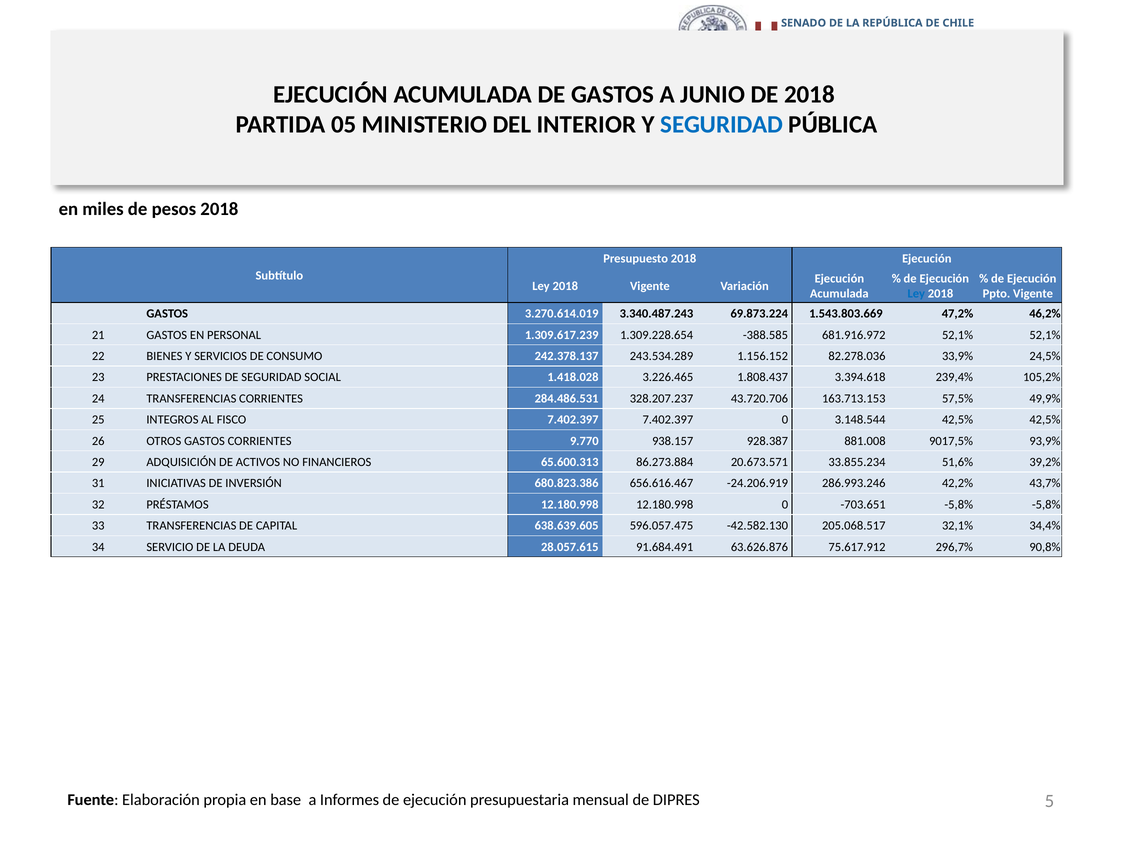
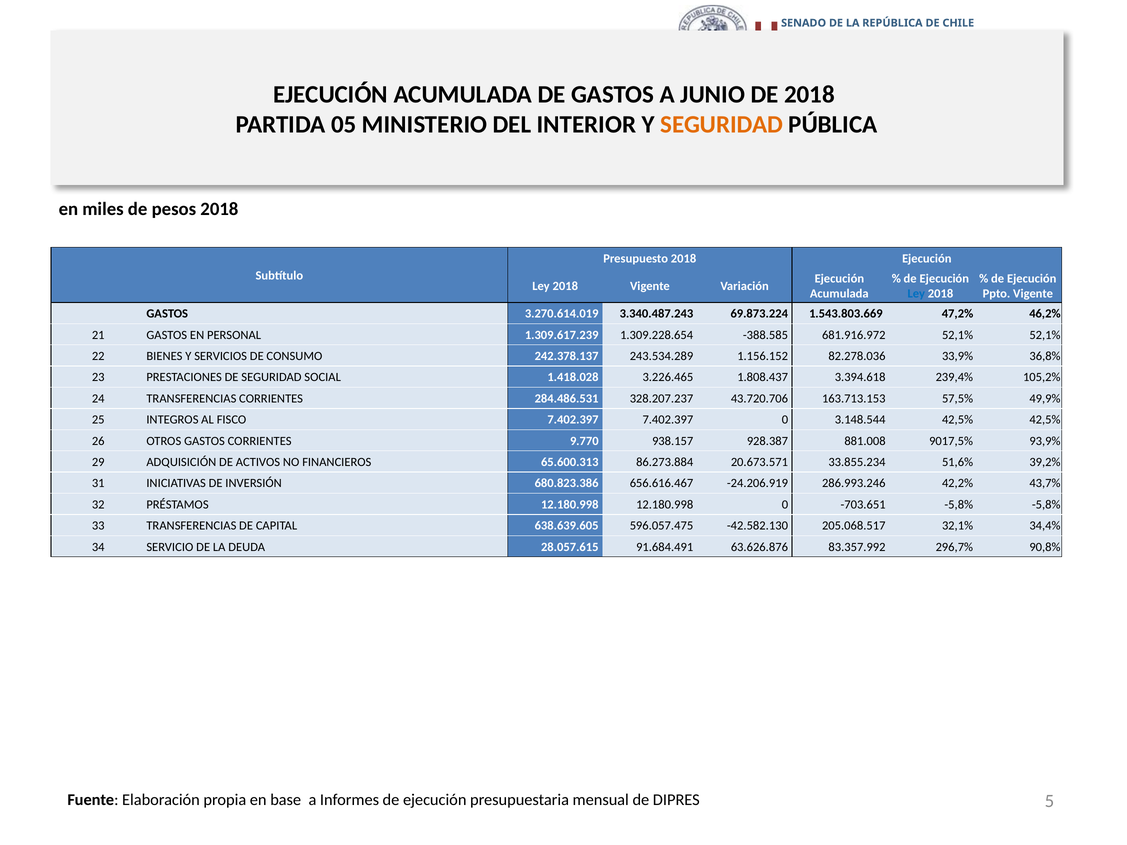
SEGURIDAD colour: blue -> orange (722, 125)
24,5%: 24,5% -> 36,8% (1045, 356)
75.617.912: 75.617.912 -> 83.357.992 (857, 547)
